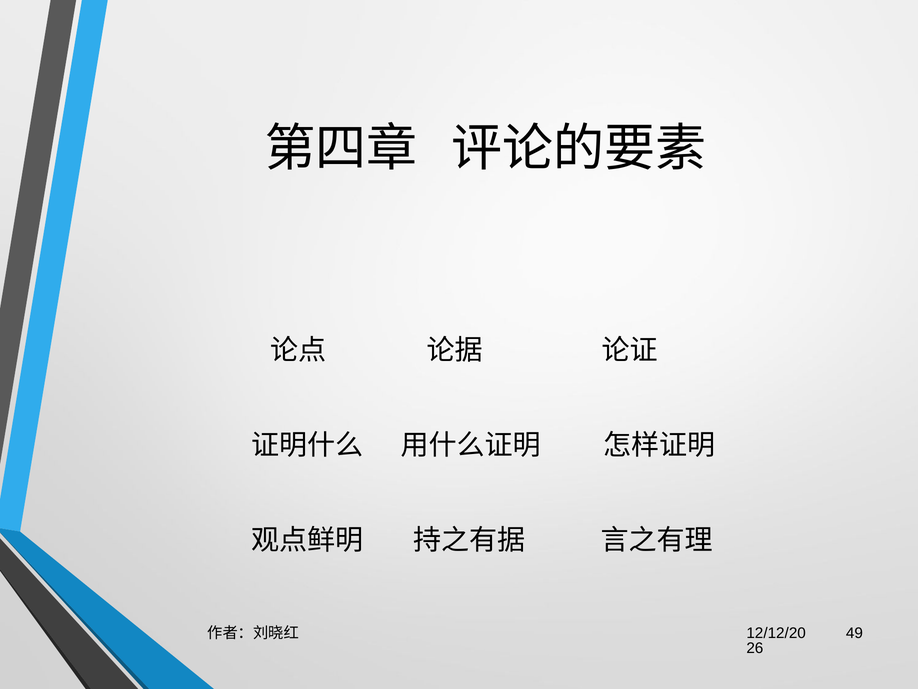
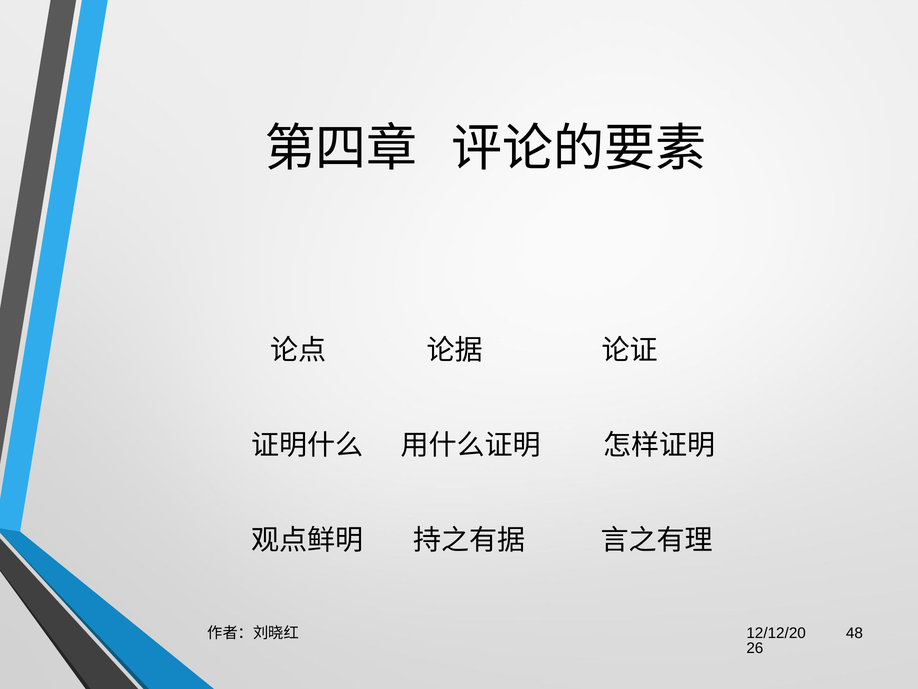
49: 49 -> 48 (854, 633)
